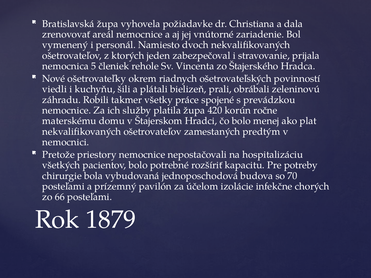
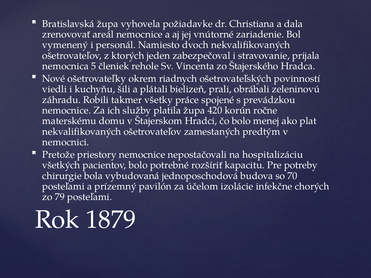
66: 66 -> 79 (60, 197)
